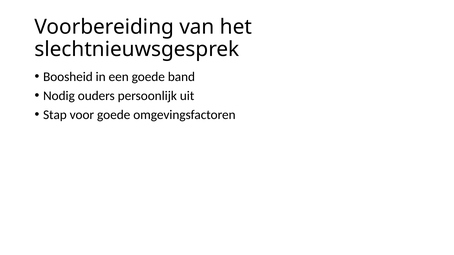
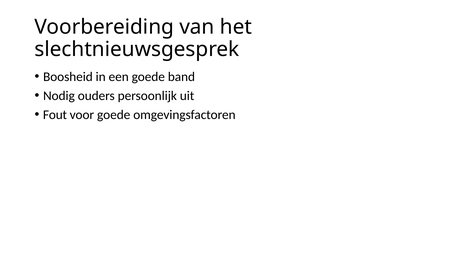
Stap: Stap -> Fout (55, 115)
